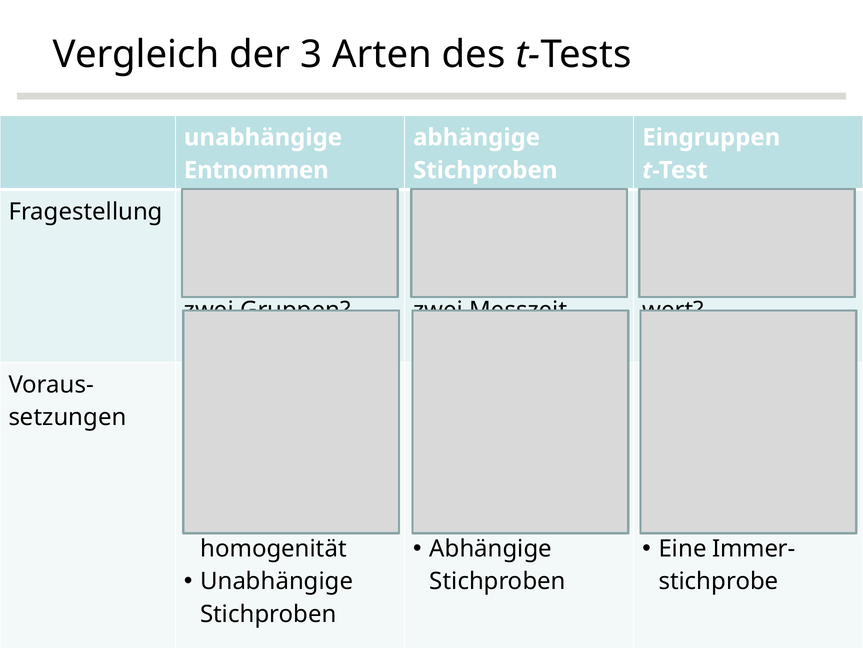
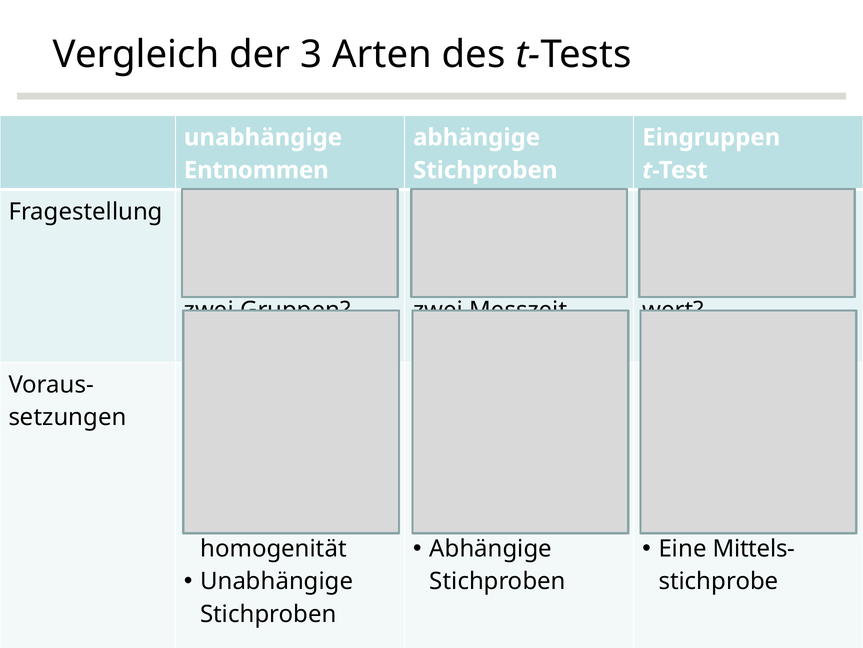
Immer-: Immer- -> Mittels- (754, 548)
